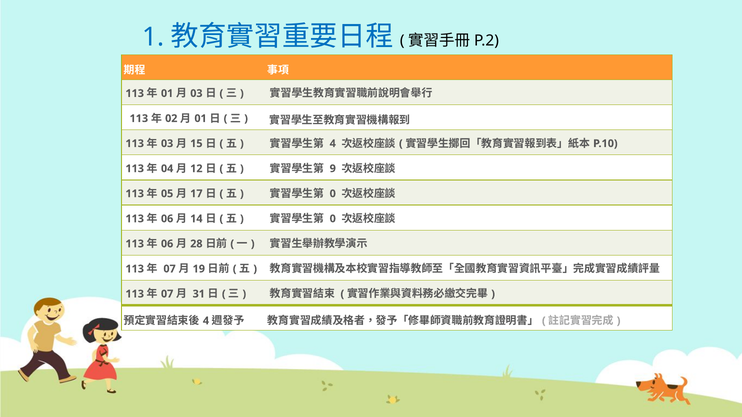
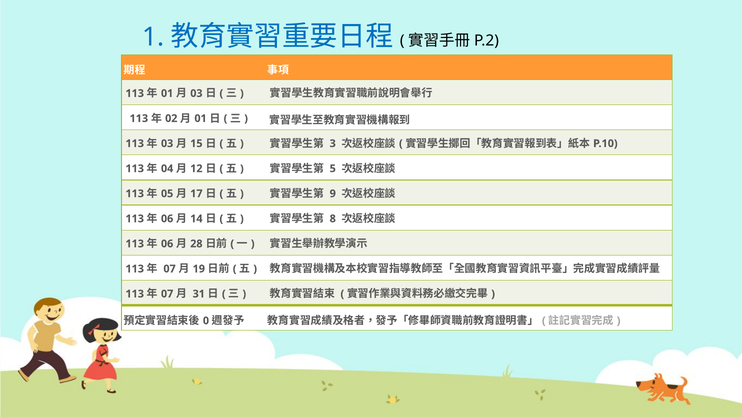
4: 4 -> 3 (333, 144)
9: 9 -> 5 (333, 169)
0: 0 -> 9 (333, 194)
0: 0 -> 8 (333, 219)
4: 4 -> 0 (206, 321)
